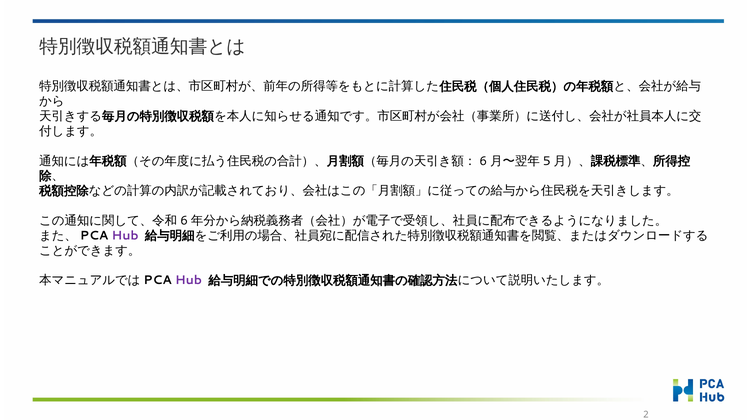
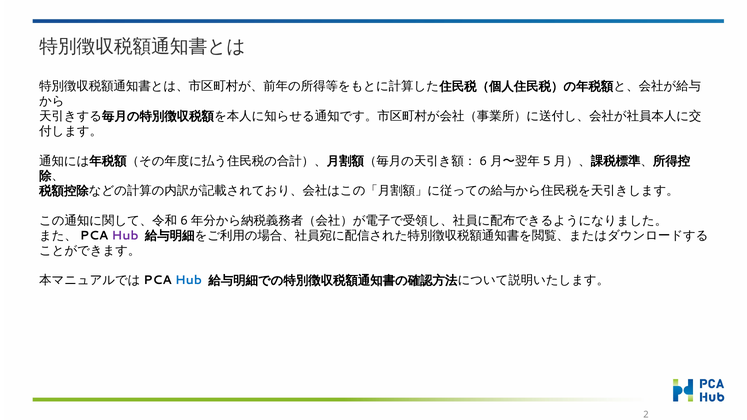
Hub colour: purple -> blue (189, 280)
